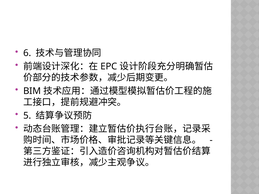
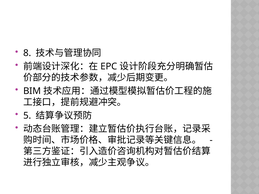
6: 6 -> 8 (27, 53)
